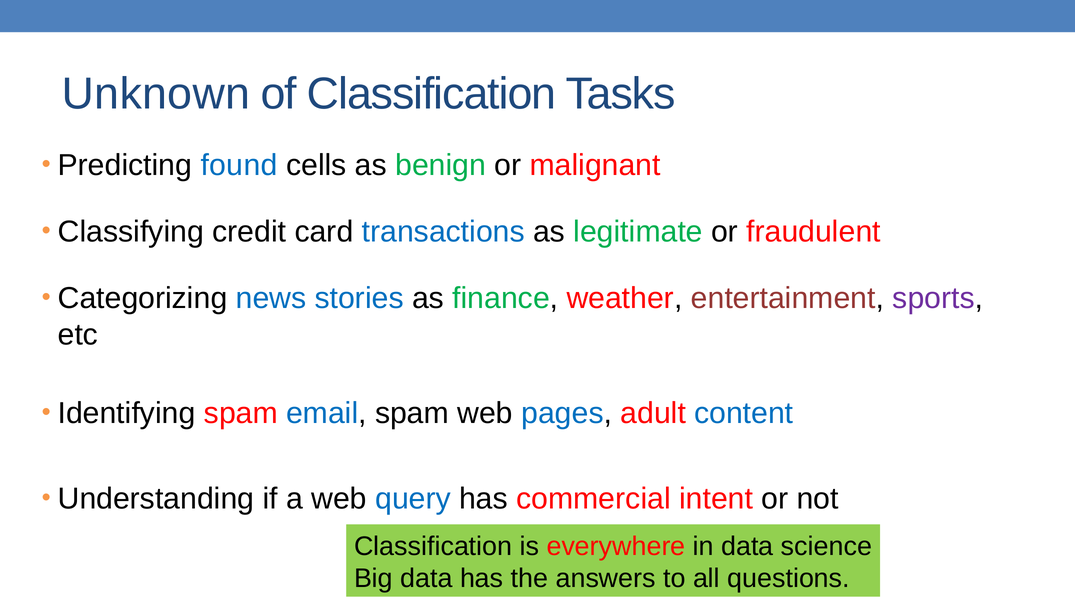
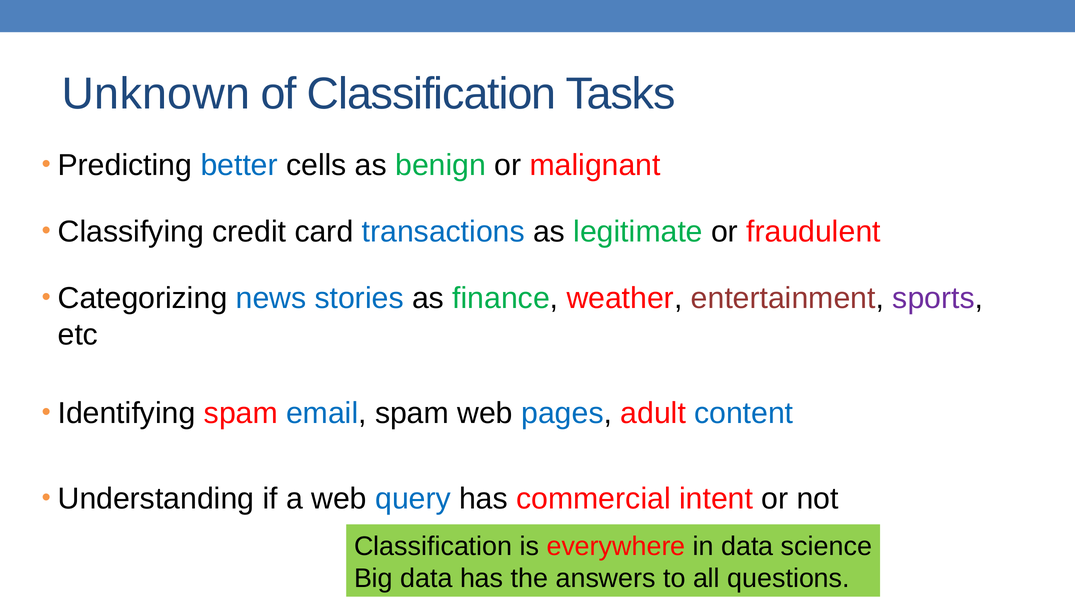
found: found -> better (239, 165)
